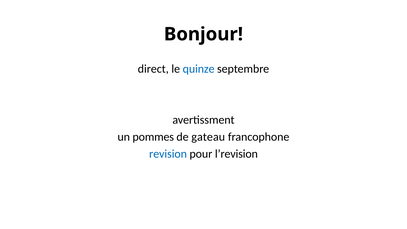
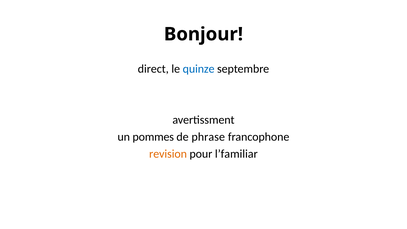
gateau: gateau -> phrase (208, 137)
revision colour: blue -> orange (168, 154)
l’revision: l’revision -> l’familiar (236, 154)
